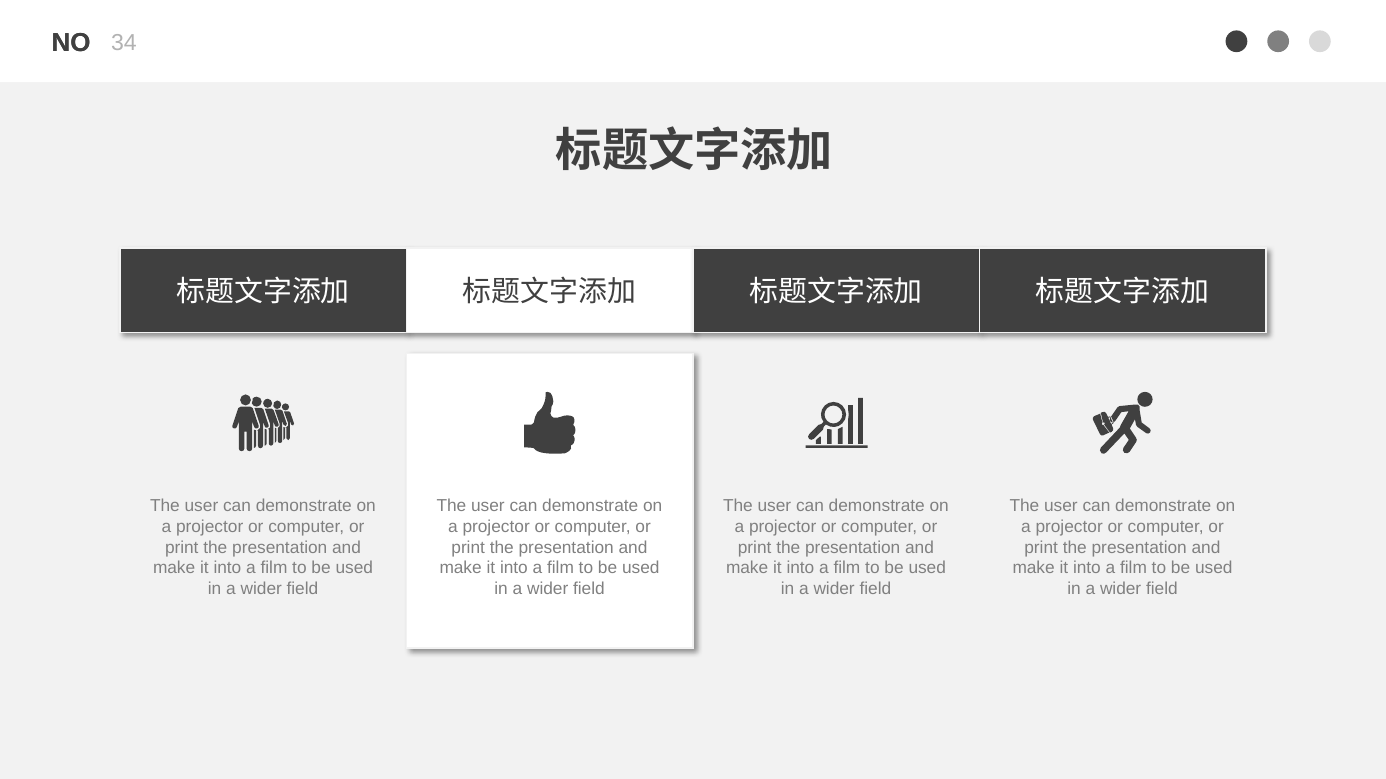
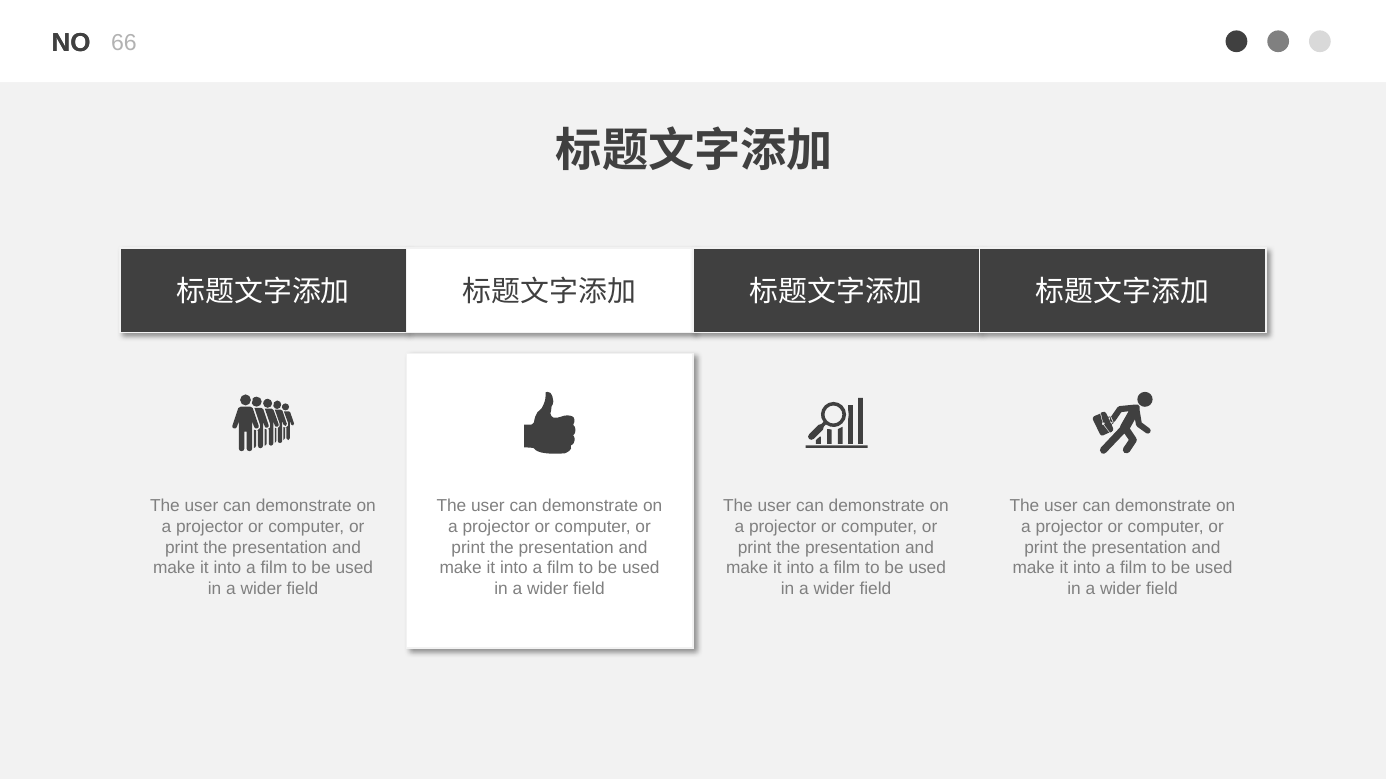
34: 34 -> 66 (124, 43)
